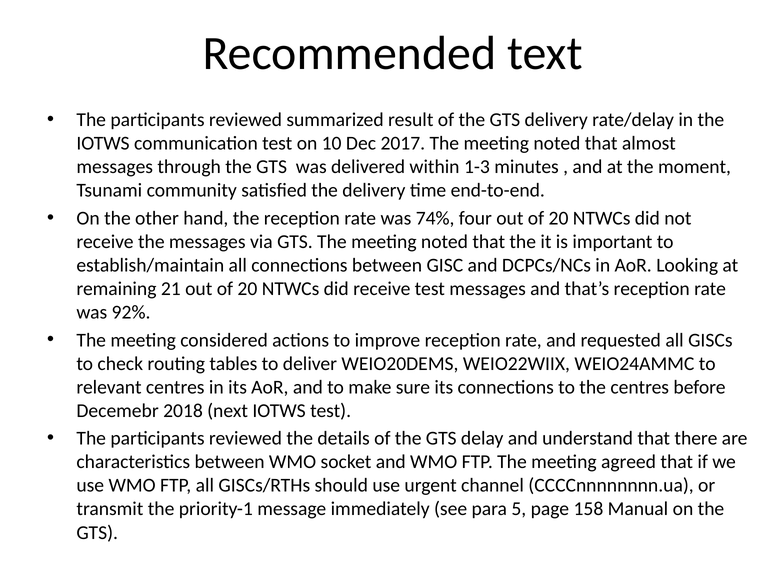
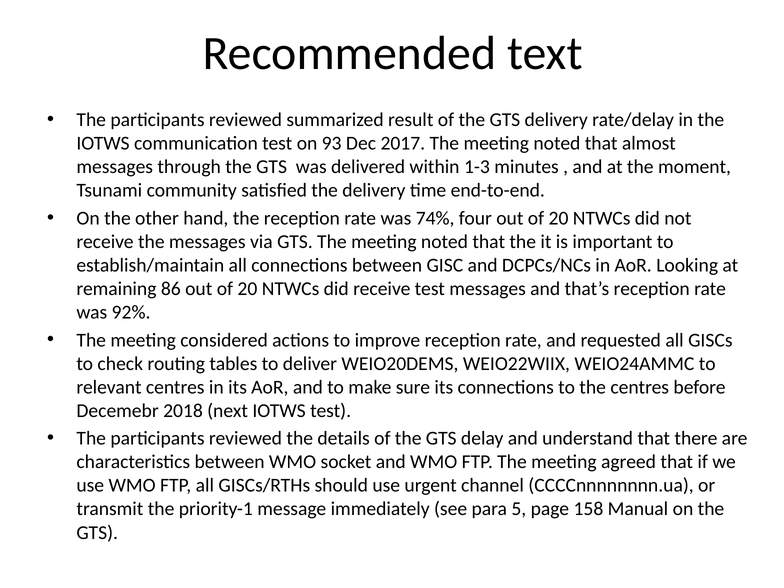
10: 10 -> 93 (332, 143)
21: 21 -> 86 (171, 289)
